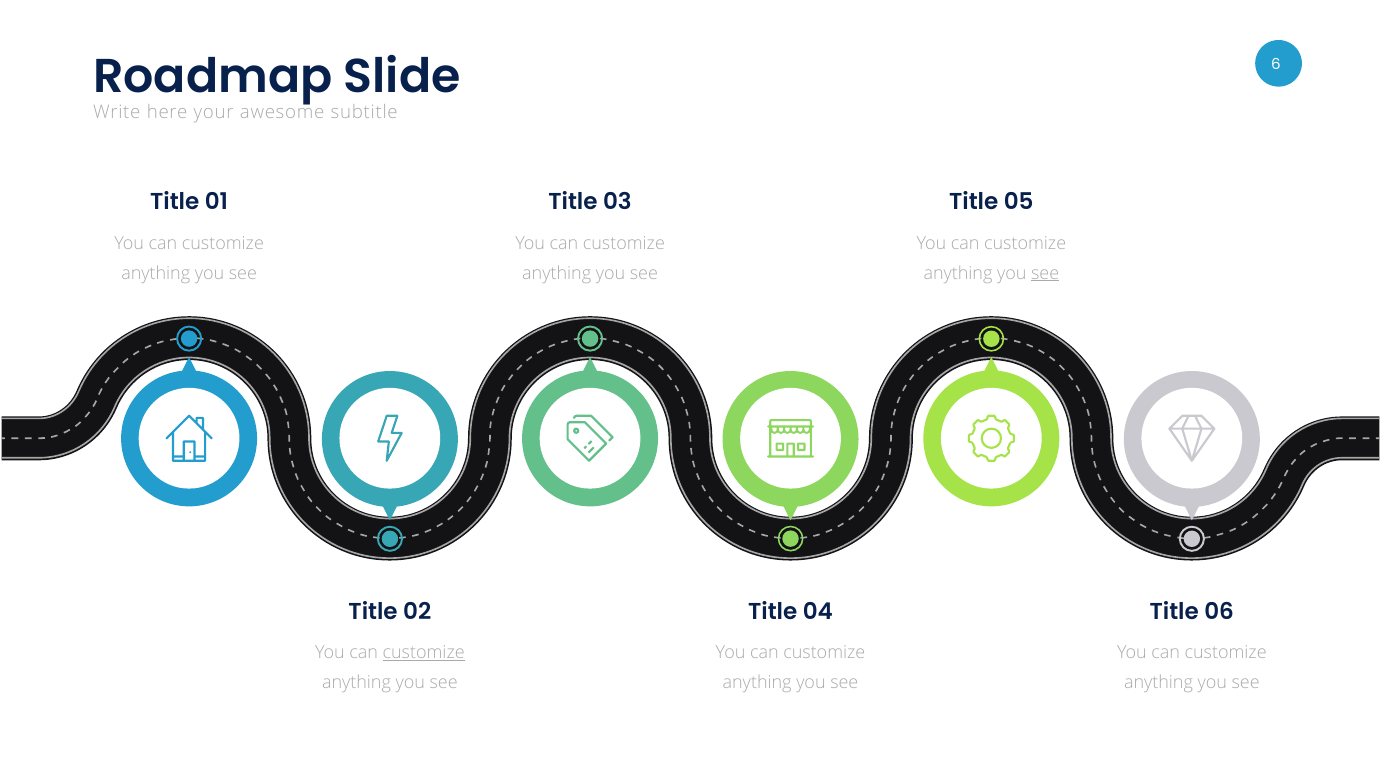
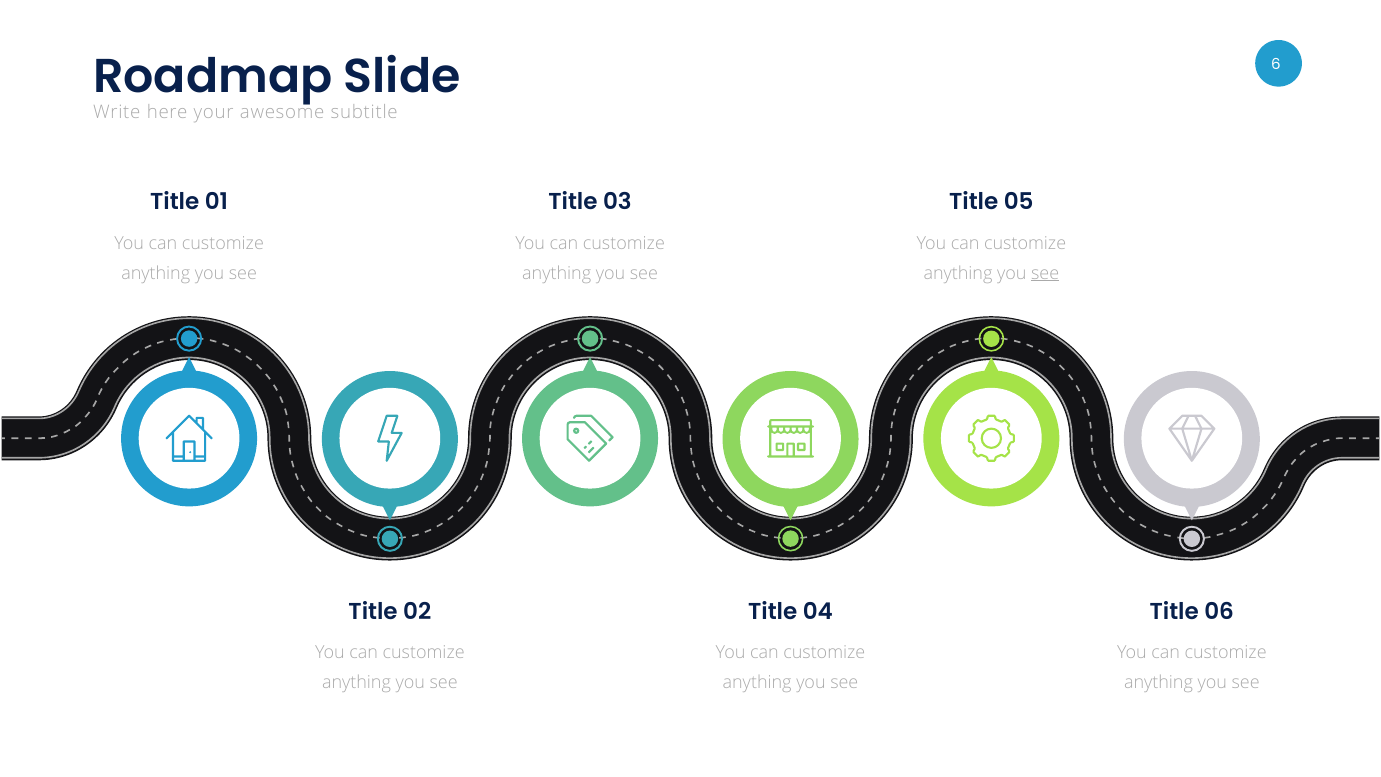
customize underline: present -> none (424, 653)
